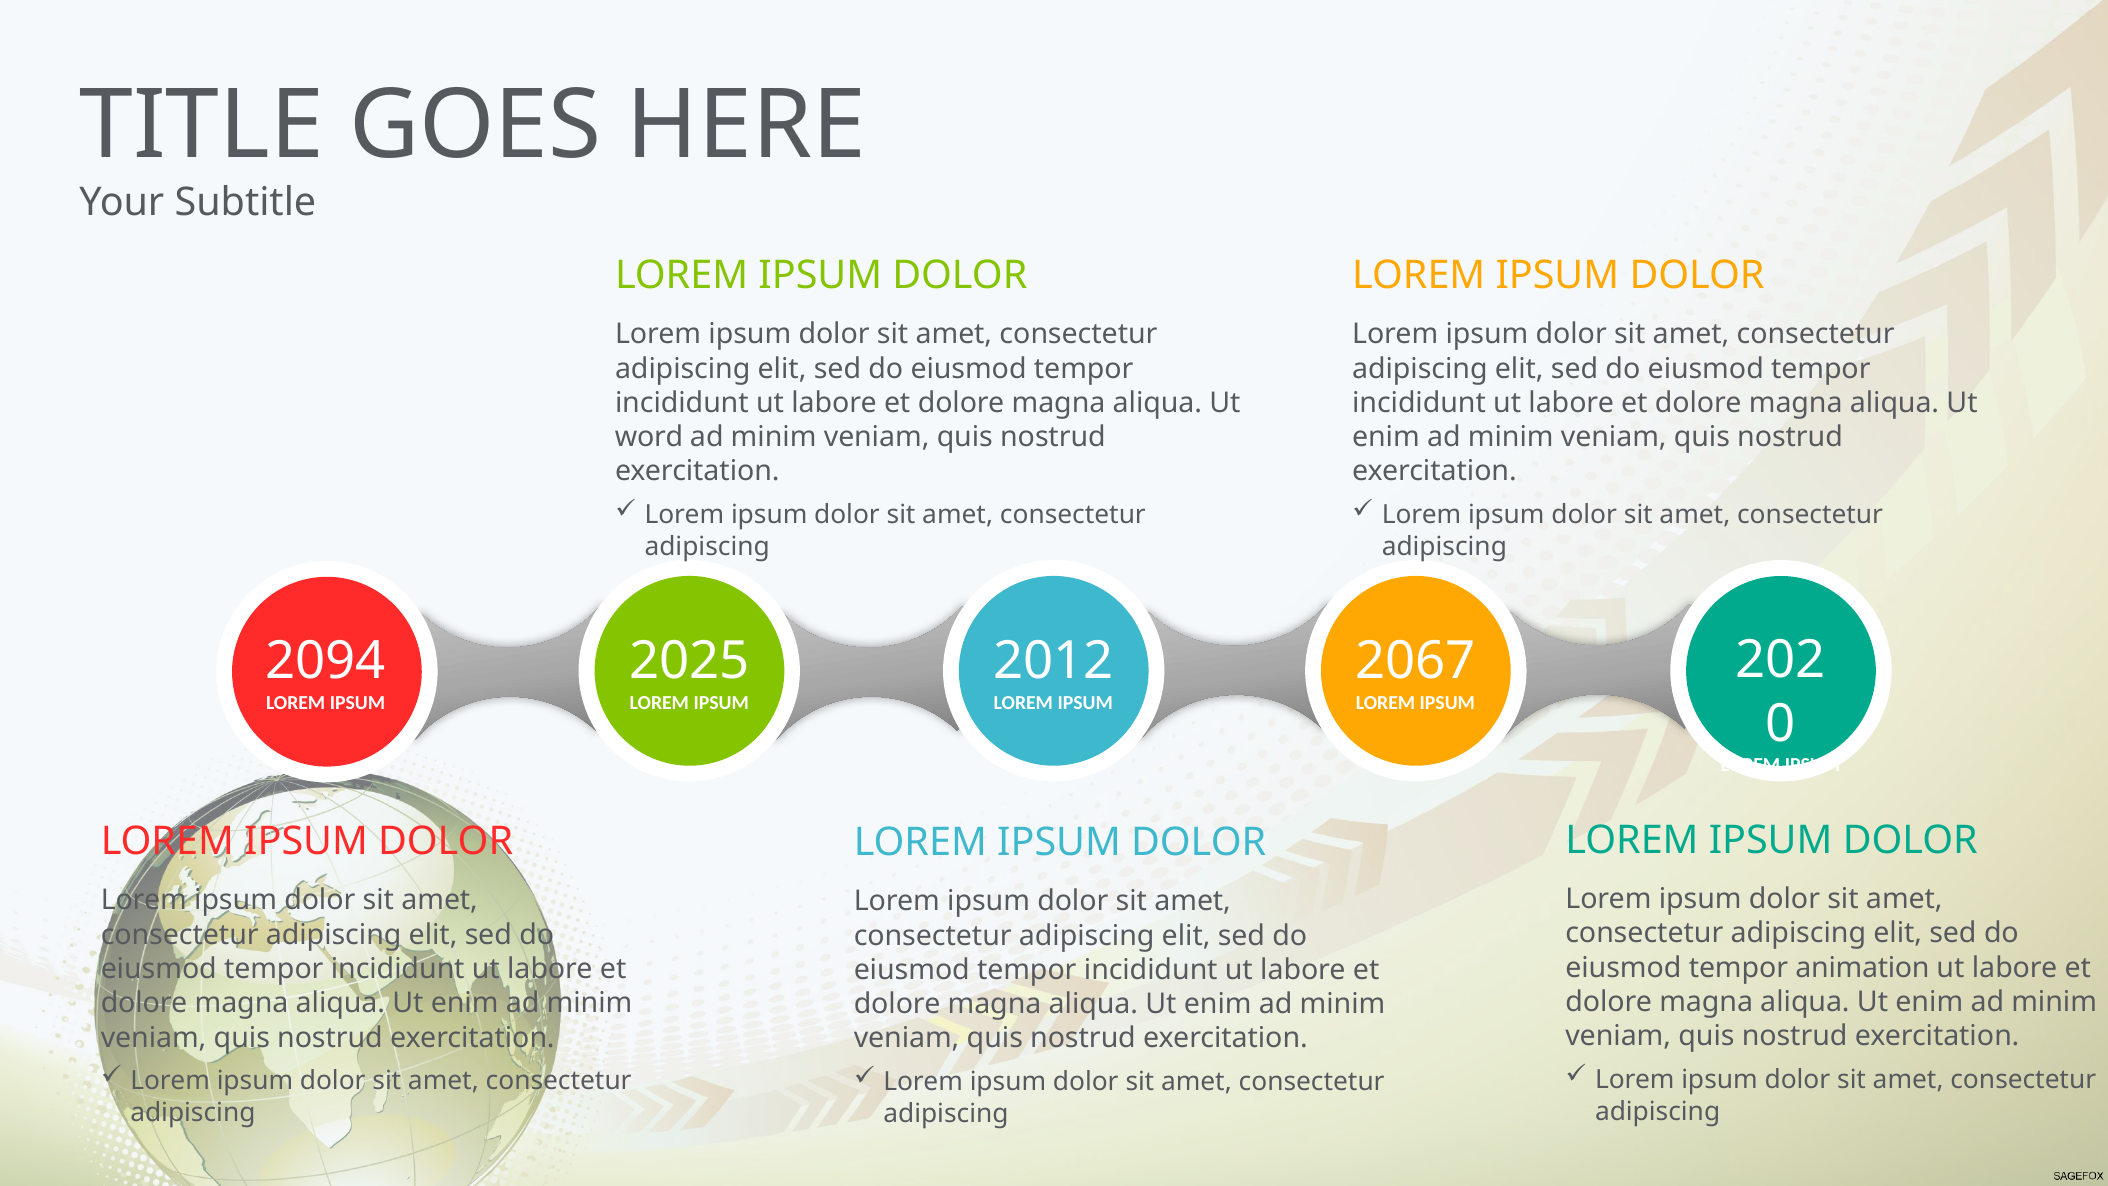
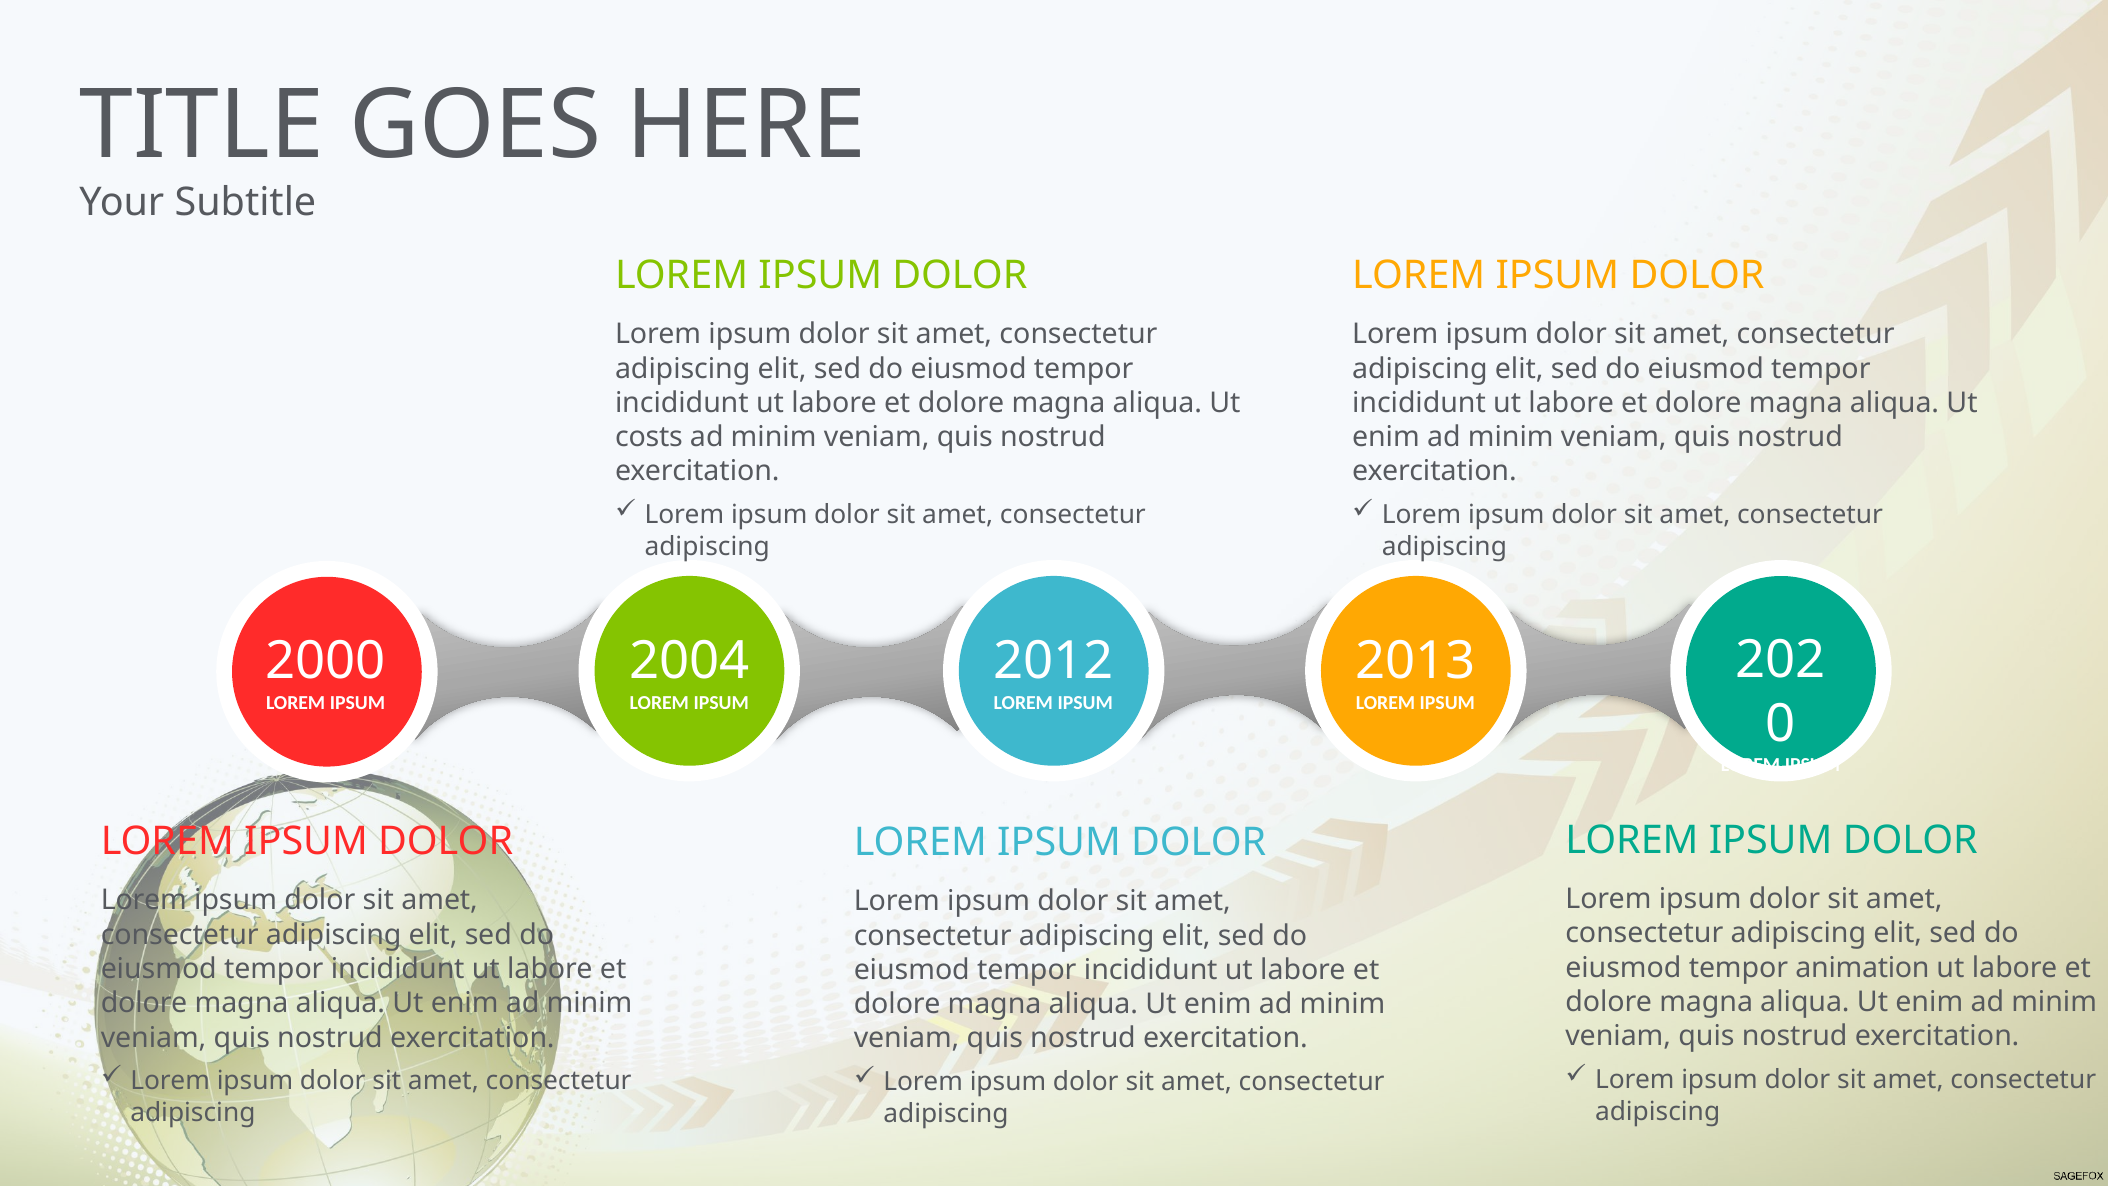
word: word -> costs (649, 437)
2094: 2094 -> 2000 (326, 661)
2025: 2025 -> 2004 (689, 661)
2067: 2067 -> 2013 (1415, 661)
